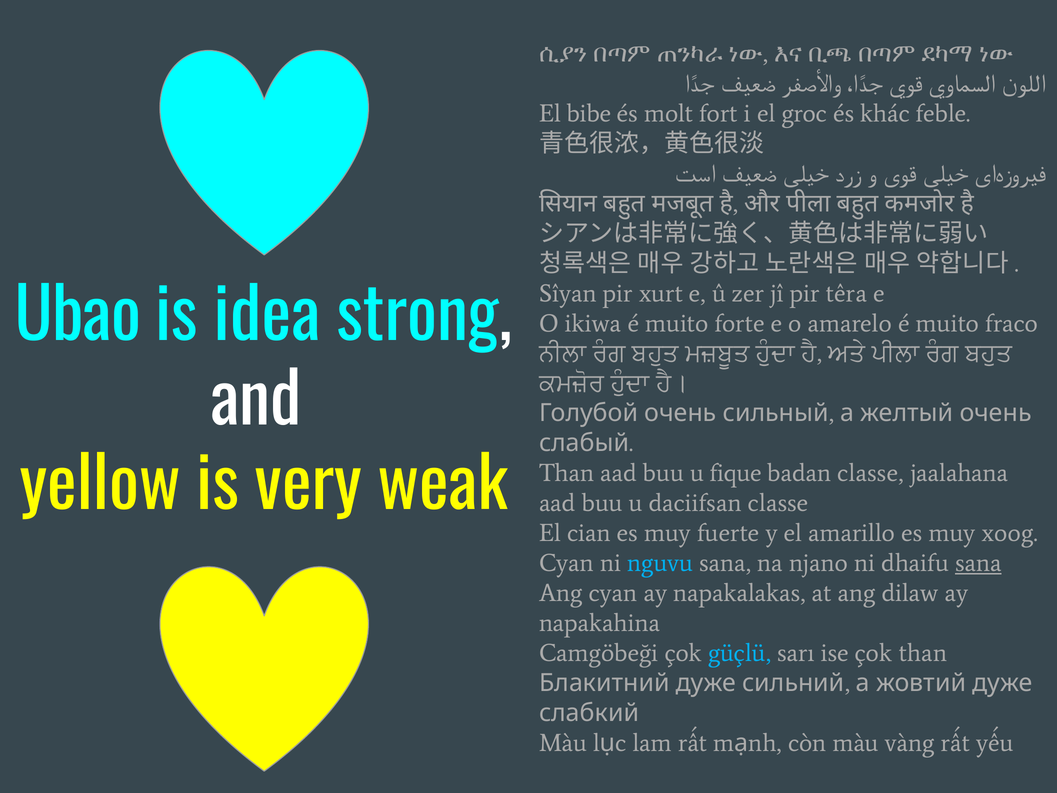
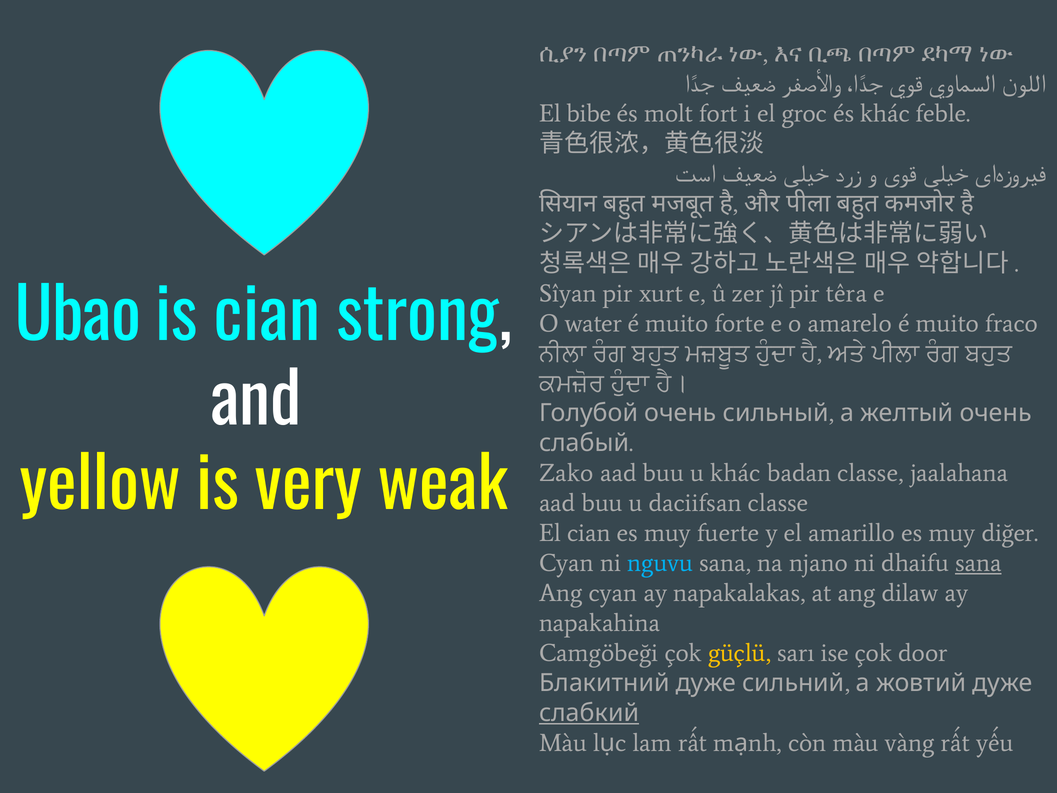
is idea: idea -> cian (267, 317)
ikiwa: ikiwa -> water (593, 323)
Than: Than -> Zako (566, 473)
u fique: fique -> khác (735, 473)
xoog: xoog -> diğer (1010, 533)
güçlü colour: light blue -> yellow (739, 653)
çok than: than -> door (923, 653)
слабкий underline: none -> present (589, 713)
